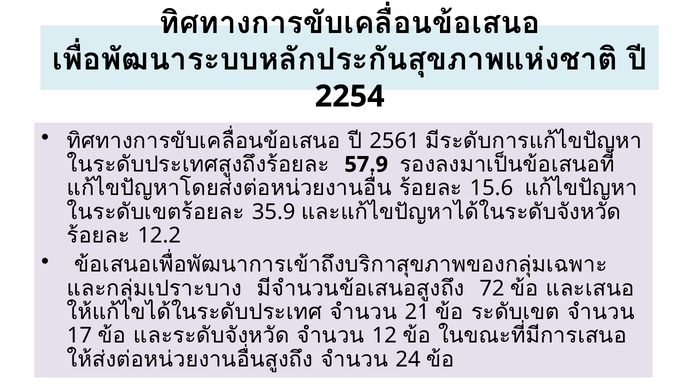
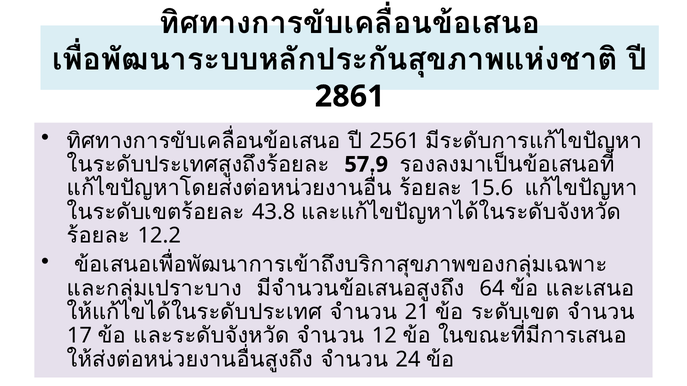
2254: 2254 -> 2861 (350, 96)
35.9: 35.9 -> 43.8 (274, 212)
72: 72 -> 64 (492, 289)
